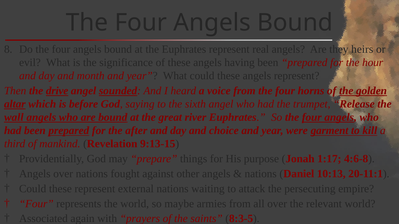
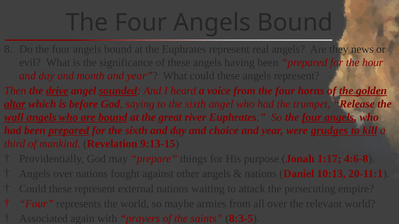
heirs: heirs -> news (362, 49)
for the after: after -> sixth (136, 131)
garment: garment -> grudges (329, 131)
